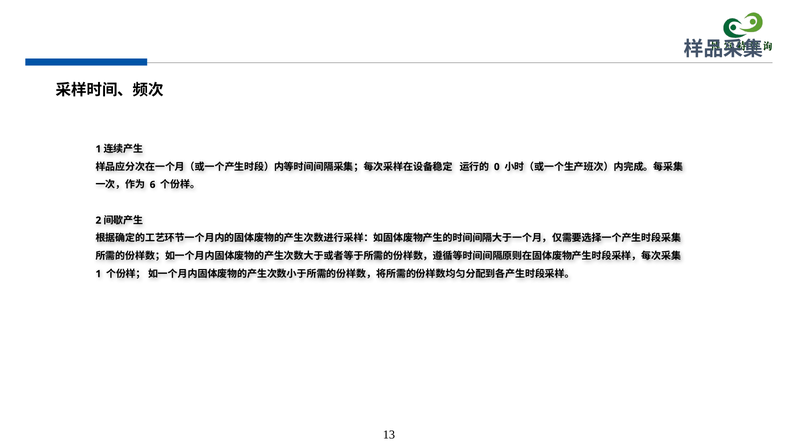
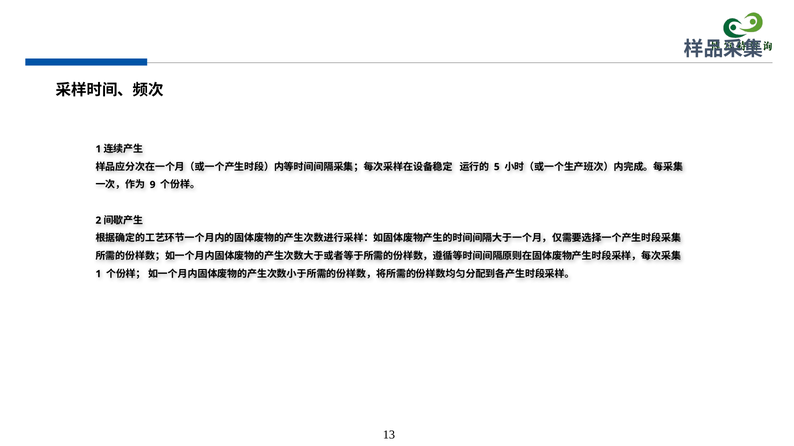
0: 0 -> 5 (497, 167)
6: 6 -> 9 (153, 185)
